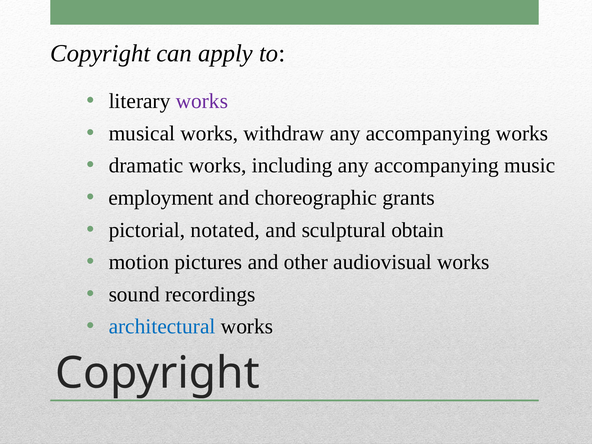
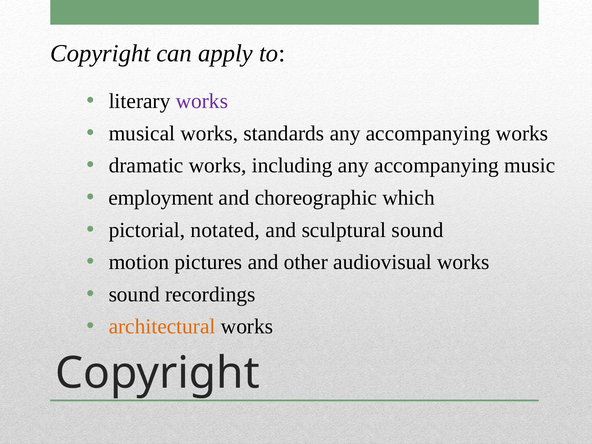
withdraw: withdraw -> standards (284, 133)
grants: grants -> which (409, 198)
sculptural obtain: obtain -> sound (417, 230)
architectural colour: blue -> orange (162, 327)
